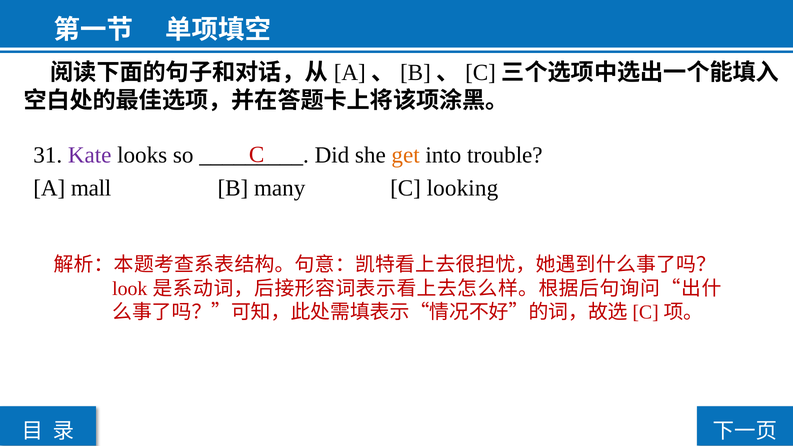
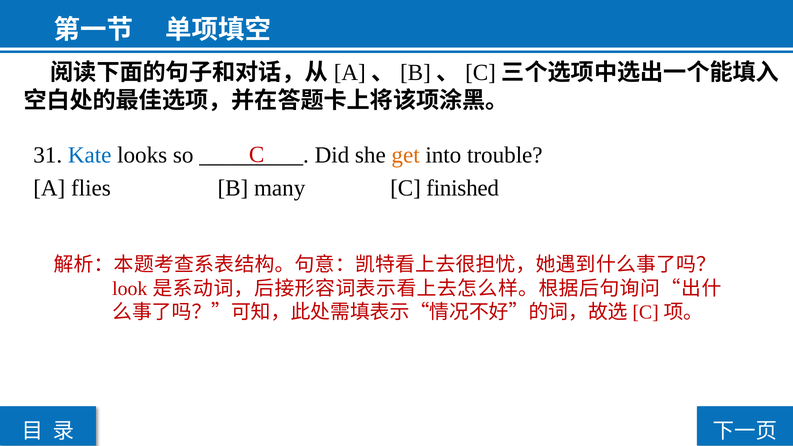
Kate colour: purple -> blue (90, 155)
mall: mall -> flies (91, 188)
looking: looking -> finished (463, 188)
